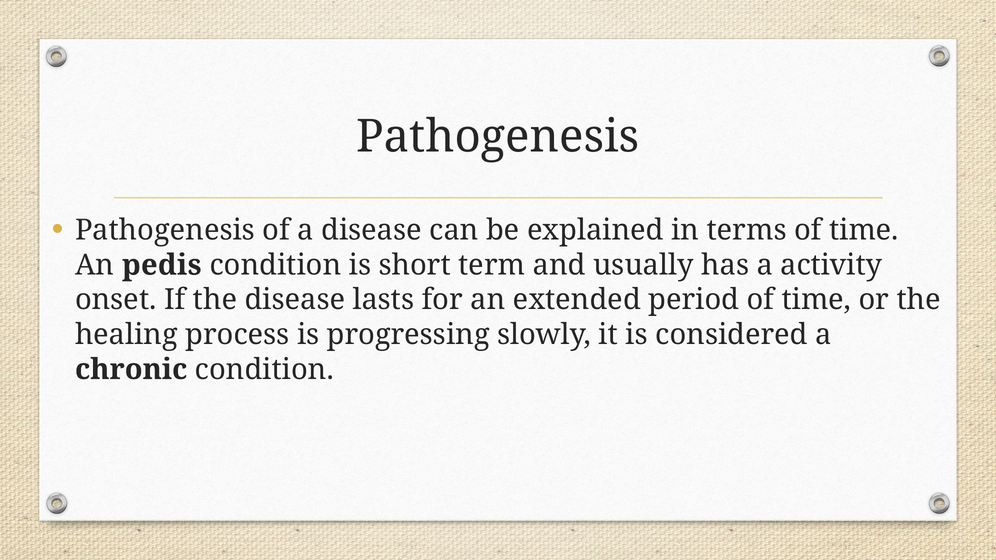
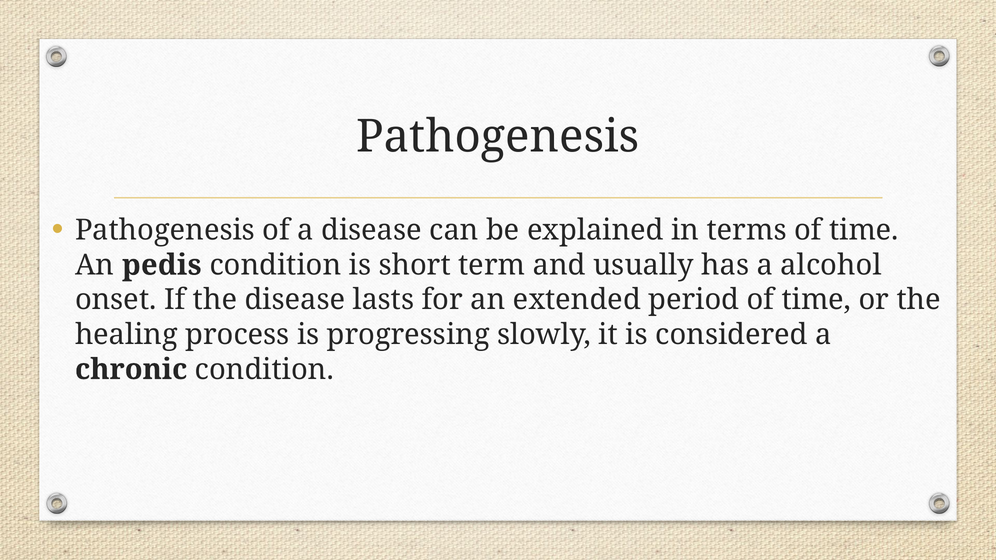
activity: activity -> alcohol (831, 265)
